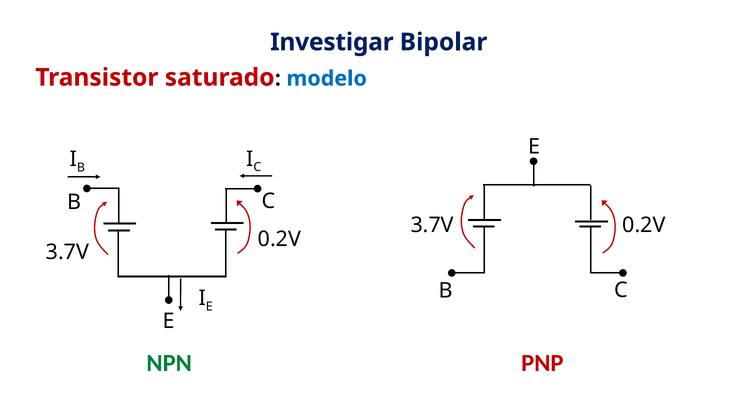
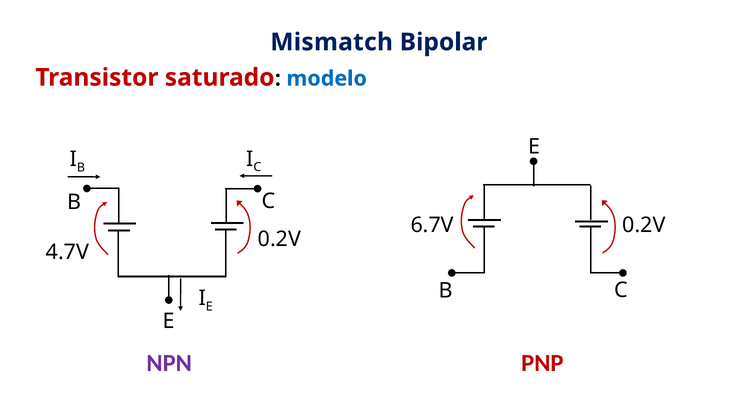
Investigar: Investigar -> Mismatch (332, 42)
3.7V: 3.7V -> 6.7V (432, 225)
3.7V: 3.7V -> 4.7V (67, 252)
NPN colour: green -> purple (169, 363)
